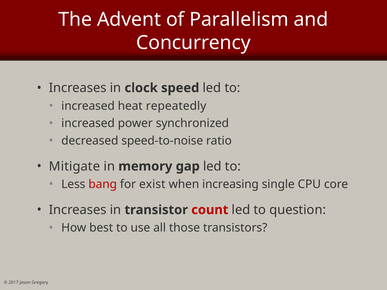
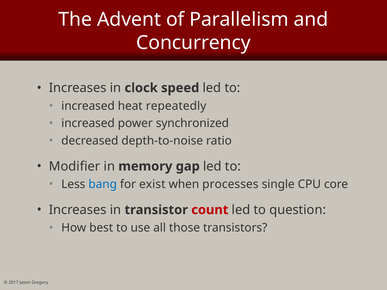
speed-to-noise: speed-to-noise -> depth-to-noise (162, 141)
Mitigate: Mitigate -> Modifier (75, 166)
bang colour: red -> blue (103, 184)
increasing: increasing -> processes (230, 184)
